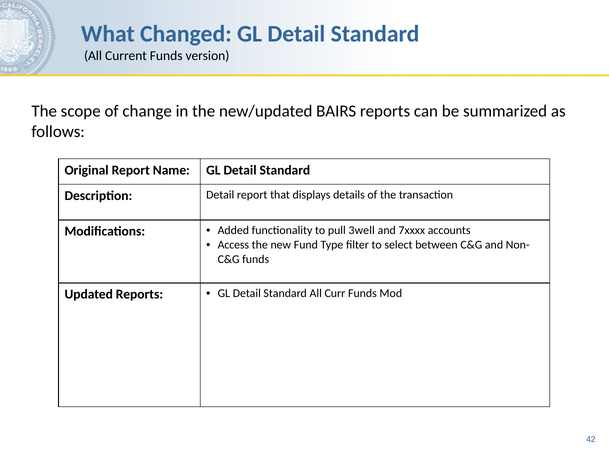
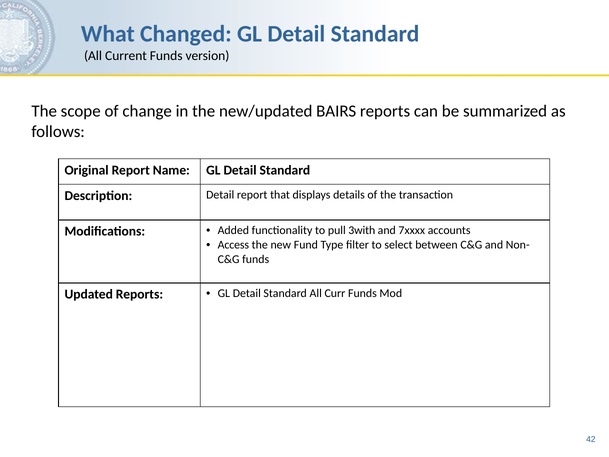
3well: 3well -> 3with (362, 230)
